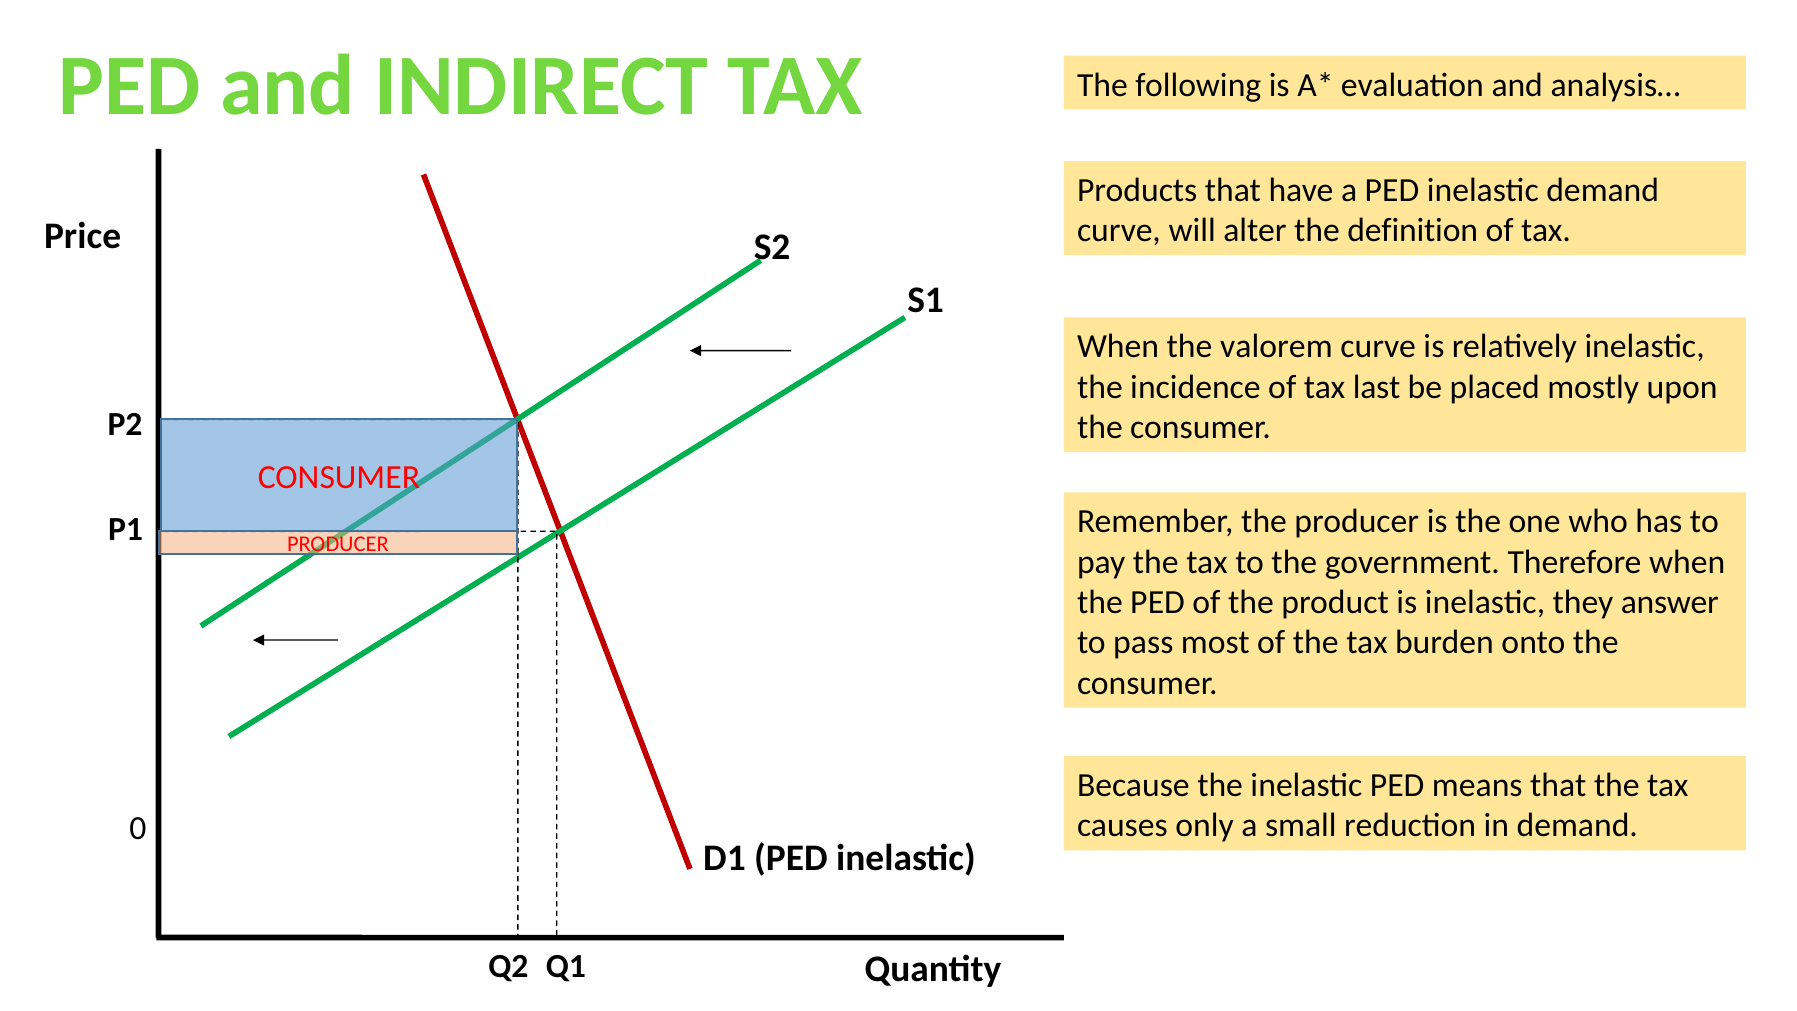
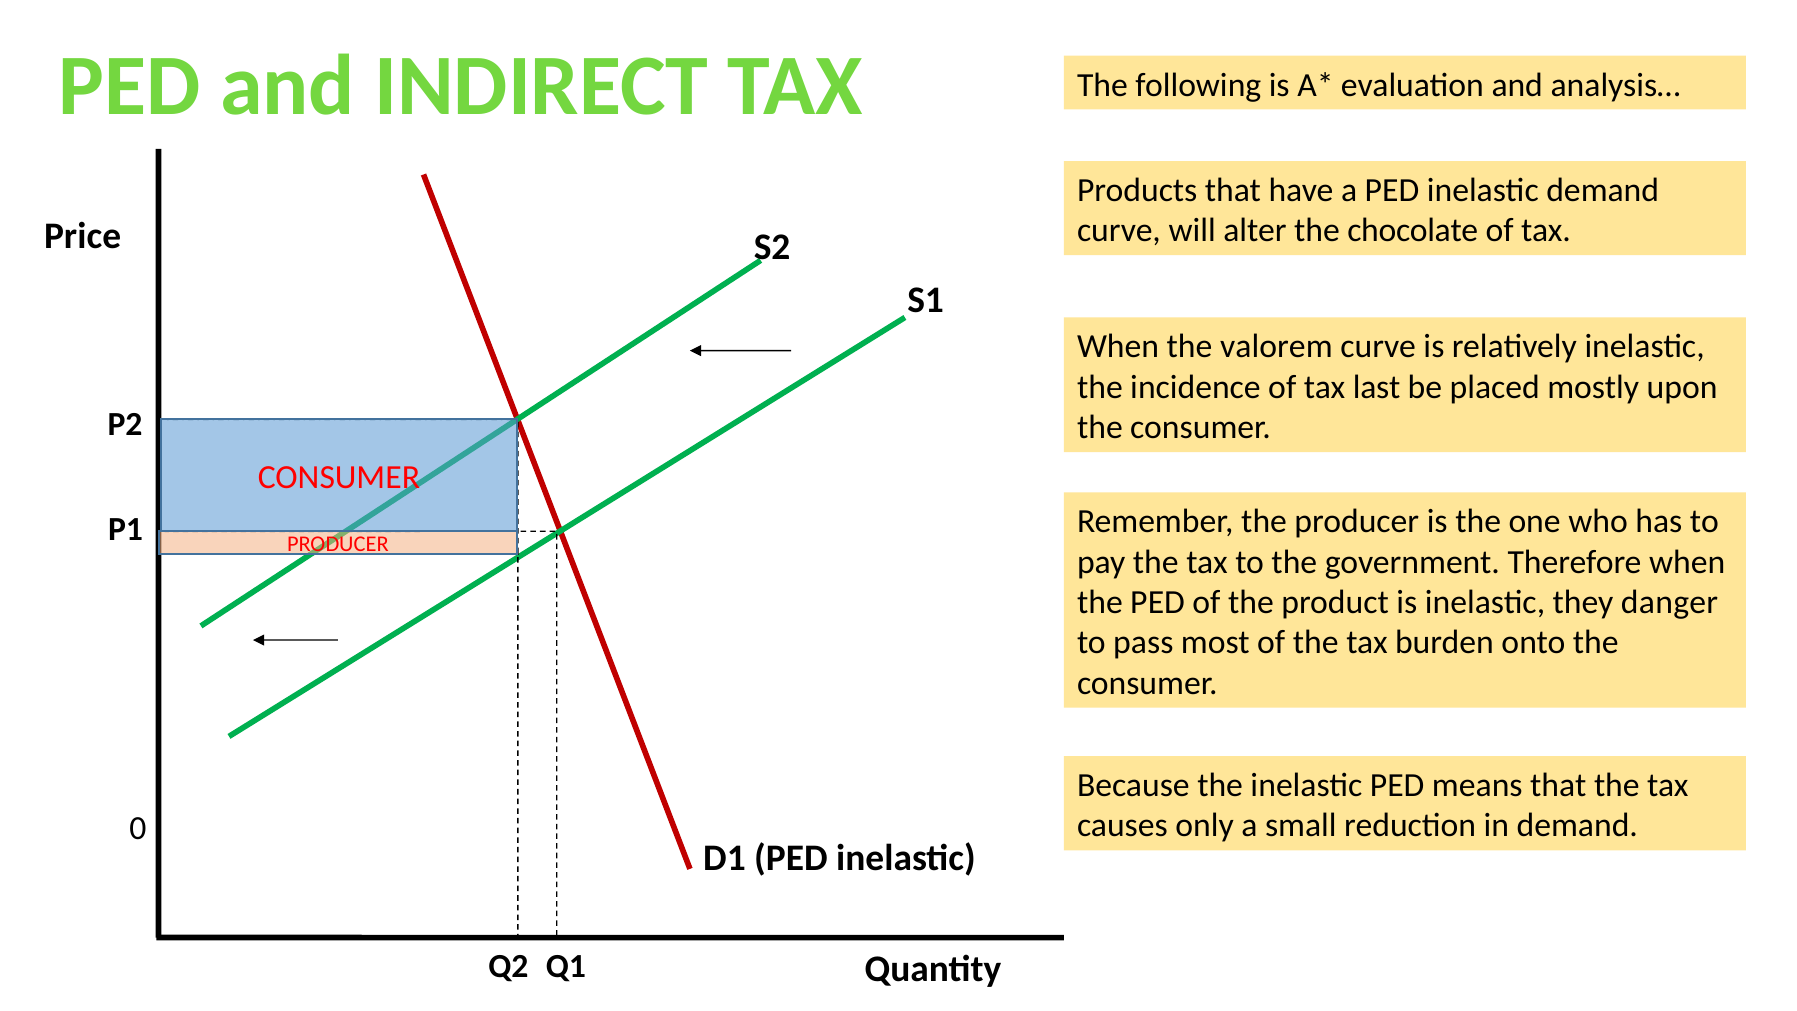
definition: definition -> chocolate (1413, 231)
answer: answer -> danger (1670, 602)
